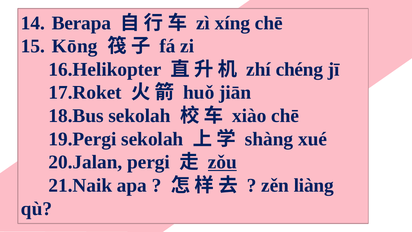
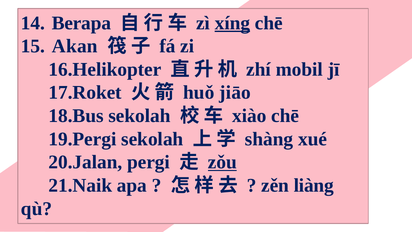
xíng underline: none -> present (232, 23)
Kōng: Kōng -> Akan (75, 46)
chéng: chéng -> mobil (299, 69)
jiān: jiān -> jiāo (235, 92)
